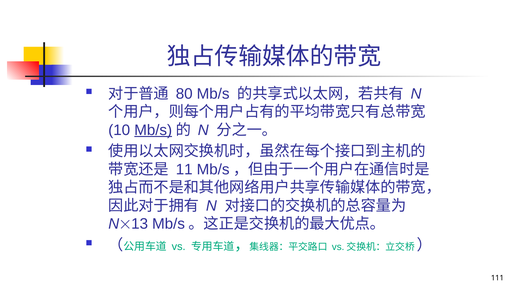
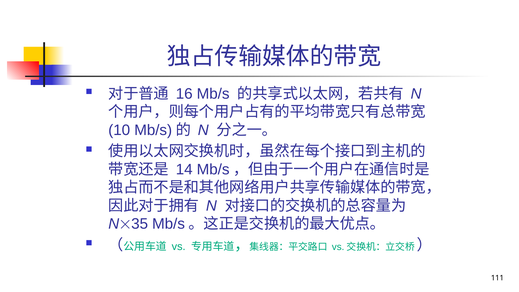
80: 80 -> 16 (184, 94)
Mb/s underline: present -> none (153, 130)
11: 11 -> 14 (184, 169)
13: 13 -> 35 (140, 224)
